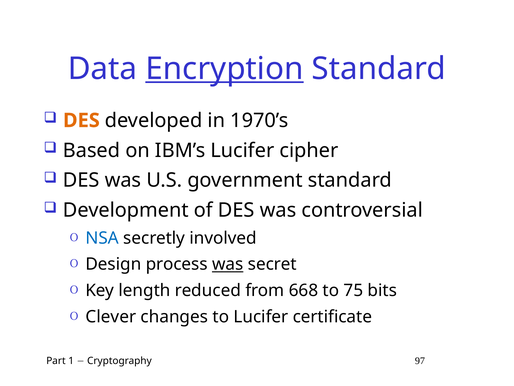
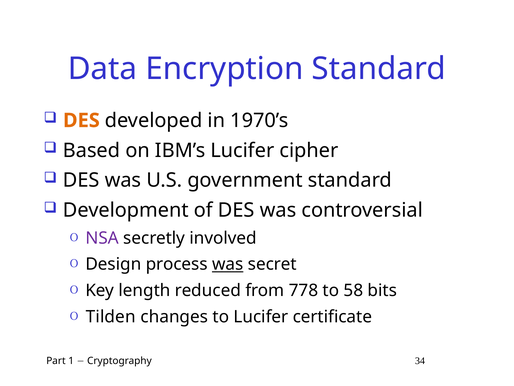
Encryption underline: present -> none (224, 69)
NSA colour: blue -> purple (102, 238)
668: 668 -> 778 (303, 290)
75: 75 -> 58 (353, 290)
Clever: Clever -> Tilden (111, 316)
97: 97 -> 34 (420, 361)
